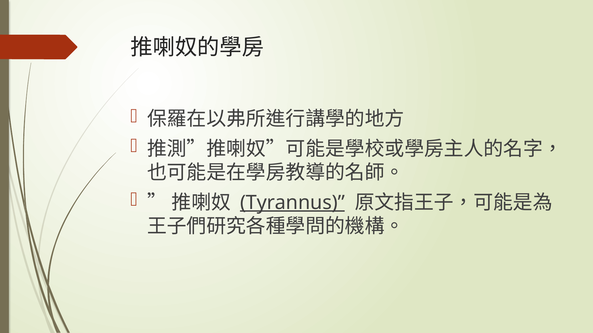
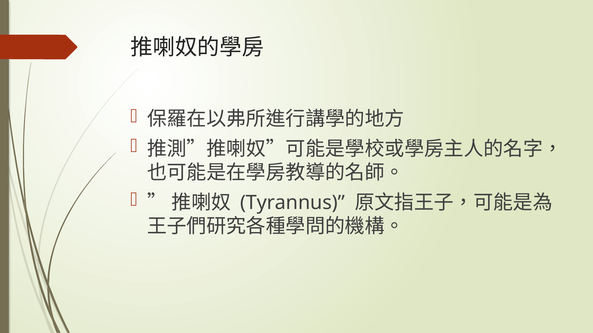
Tyrannus underline: present -> none (292, 203)
